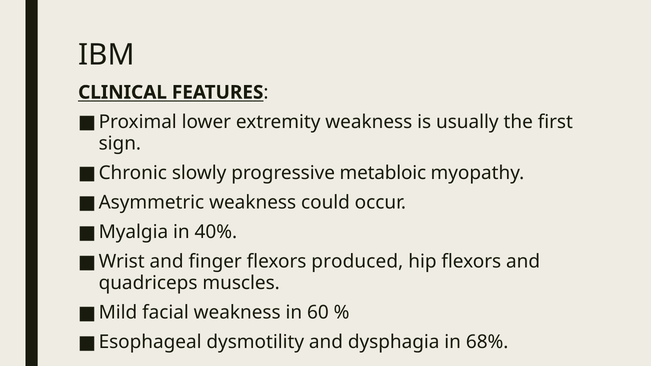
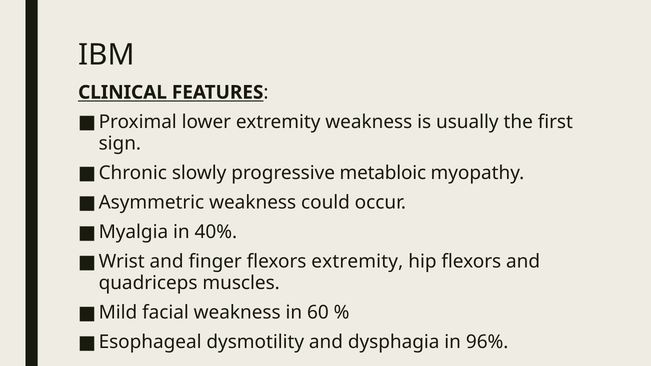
flexors produced: produced -> extremity (357, 262)
68%: 68% -> 96% (487, 342)
